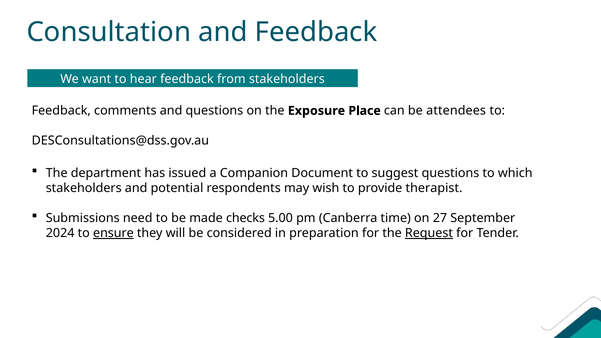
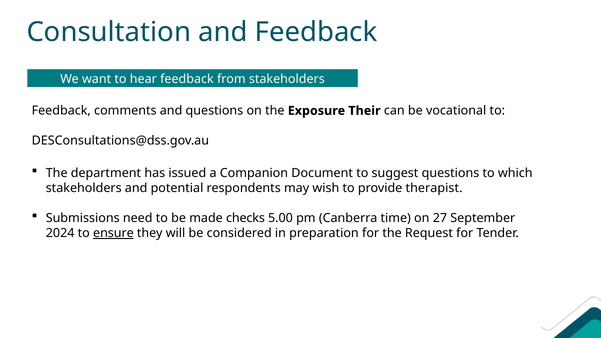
Place: Place -> Their (364, 111)
attendees: attendees -> vocational (456, 111)
Request underline: present -> none (429, 233)
